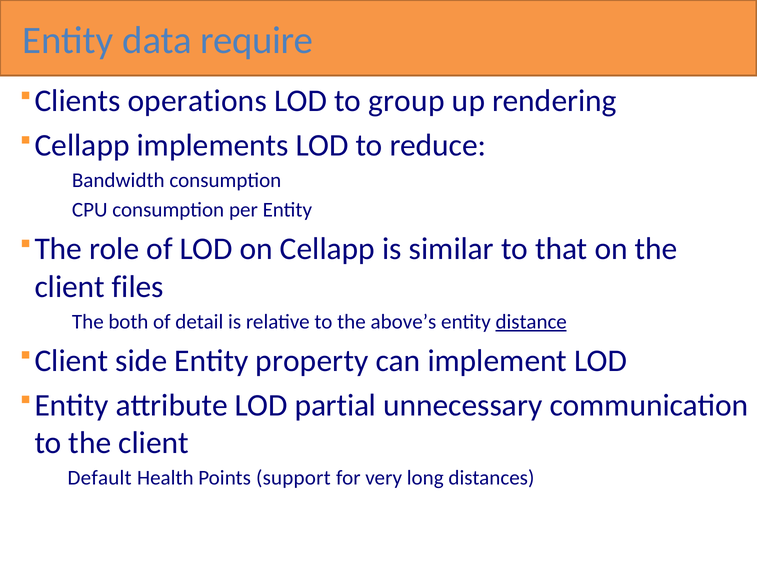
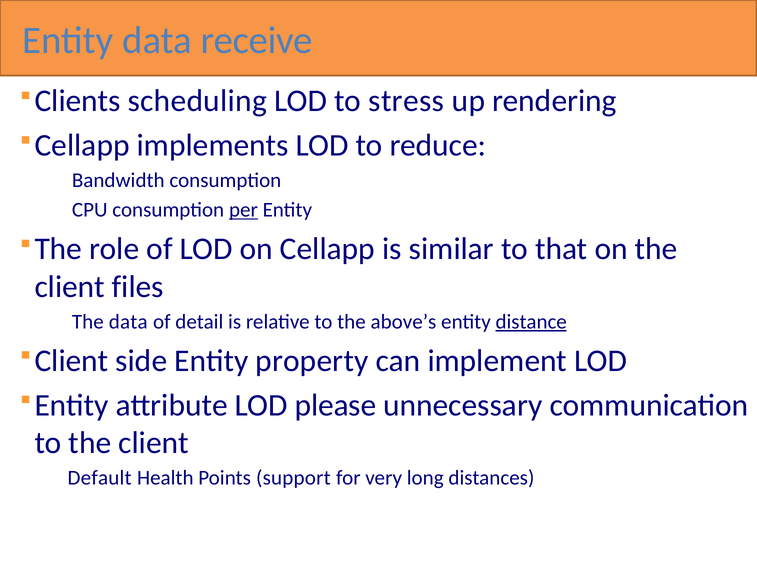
require: require -> receive (257, 41)
operations: operations -> scheduling (197, 101)
group: group -> stress (406, 101)
per underline: none -> present (243, 210)
The both: both -> data (128, 322)
partial: partial -> please (335, 406)
